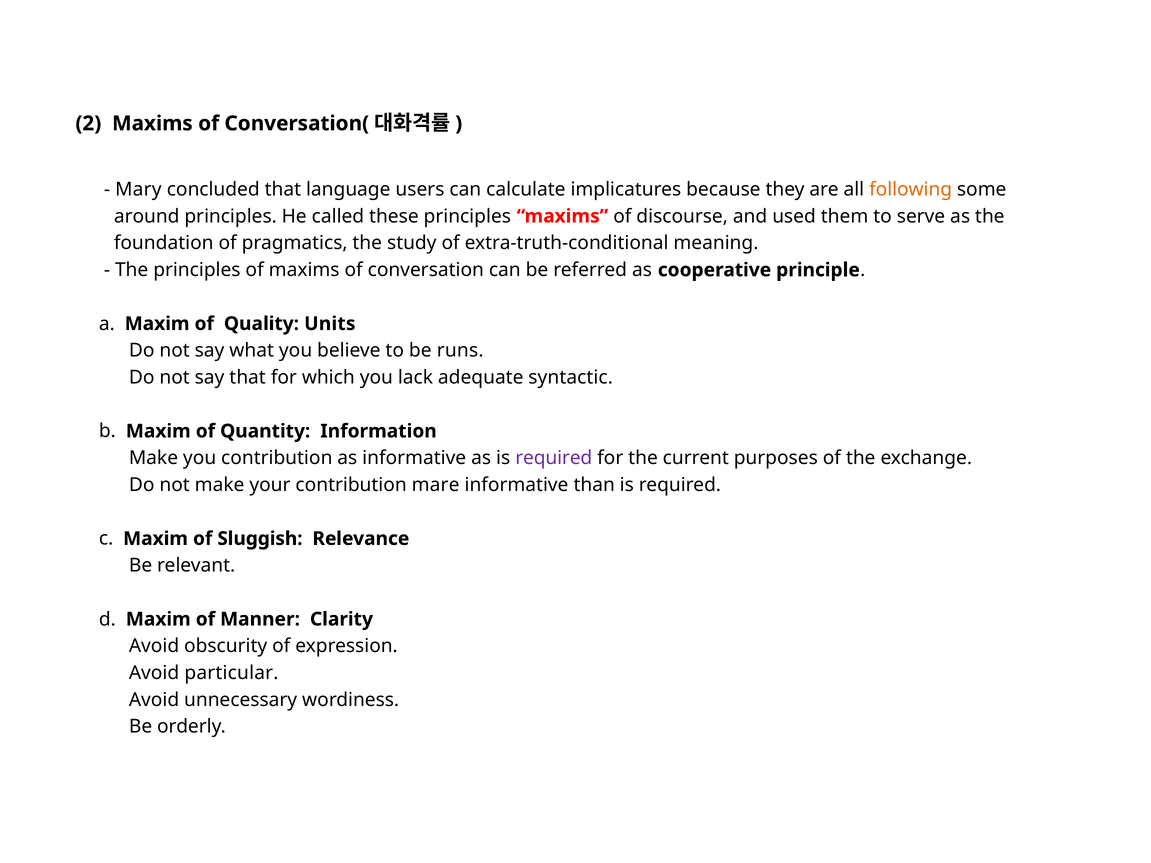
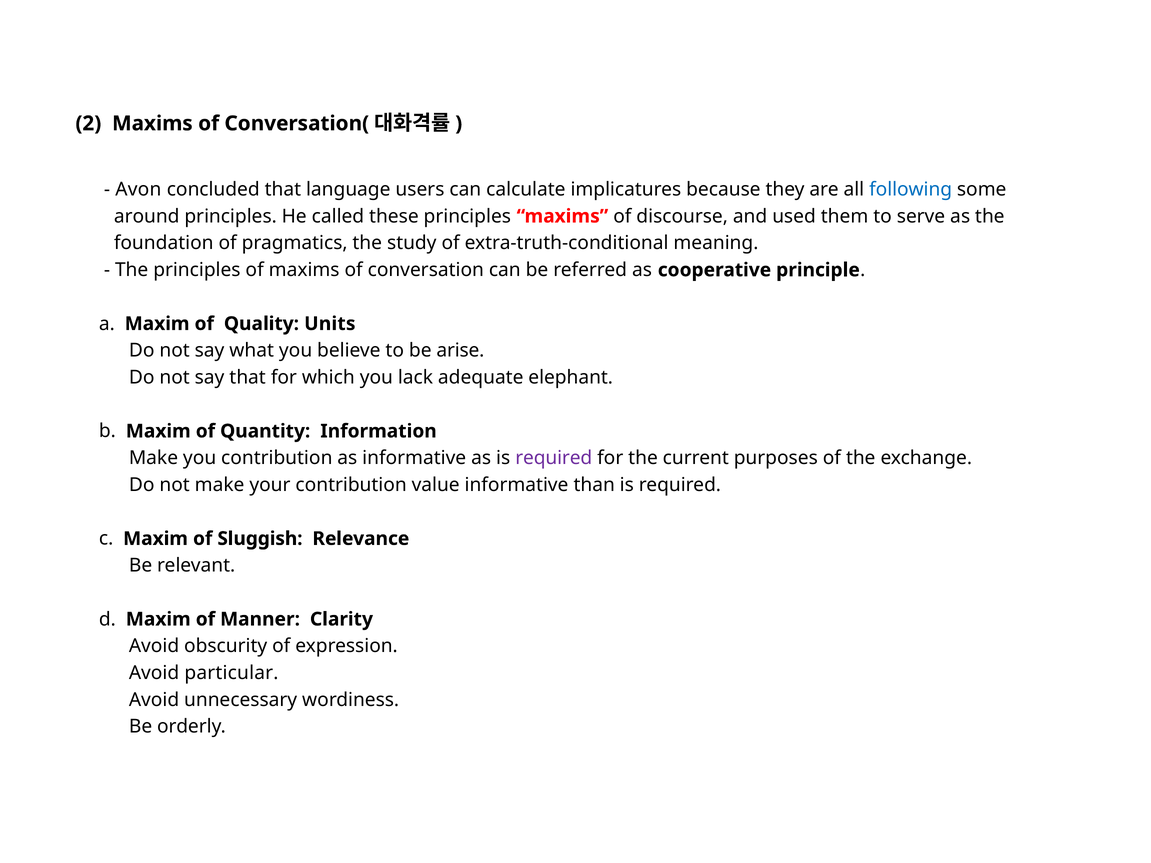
Mary: Mary -> Avon (138, 189)
following colour: orange -> blue (911, 189)
runs: runs -> arise (460, 351)
syntactic: syntactic -> elephant (571, 378)
mare: mare -> value (436, 485)
